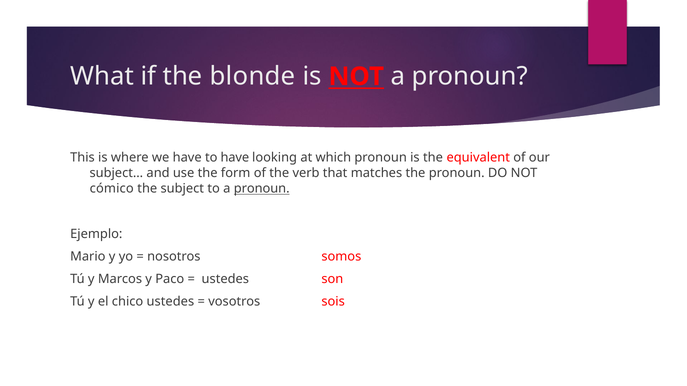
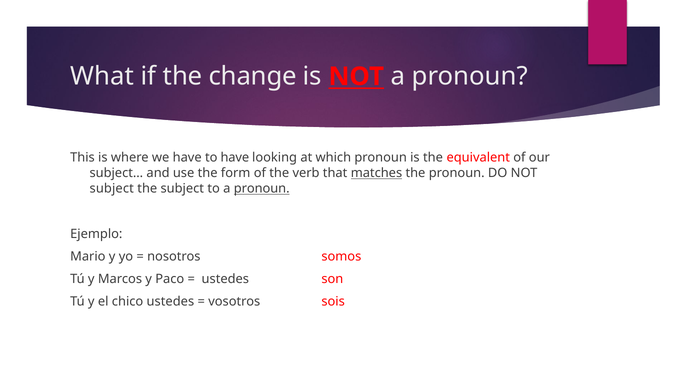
blonde: blonde -> change (253, 77)
matches underline: none -> present (376, 173)
cómico: cómico -> subject (112, 189)
